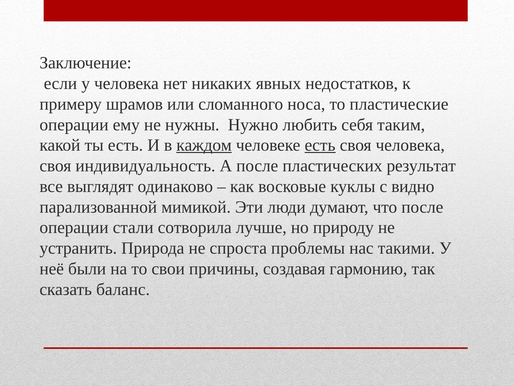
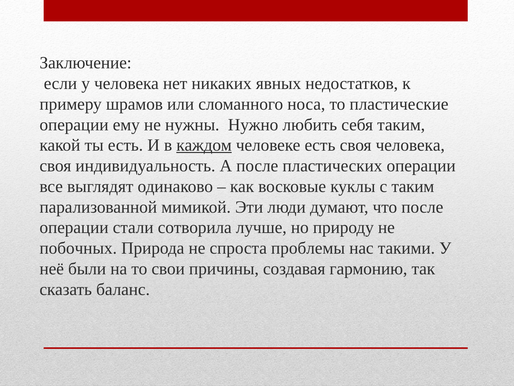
есть underline: present -> none (320, 145)
пластических результат: результат -> операции (421, 166)
с видно: видно -> таким (413, 186)
устранить: устранить -> побочных (78, 248)
